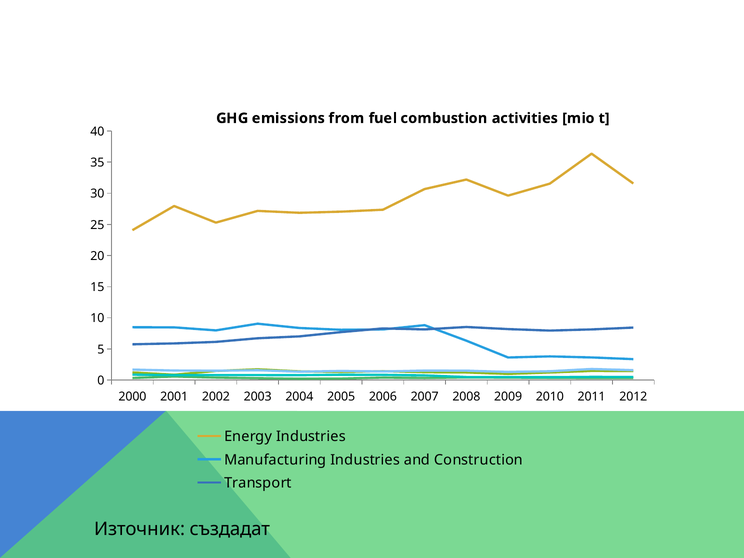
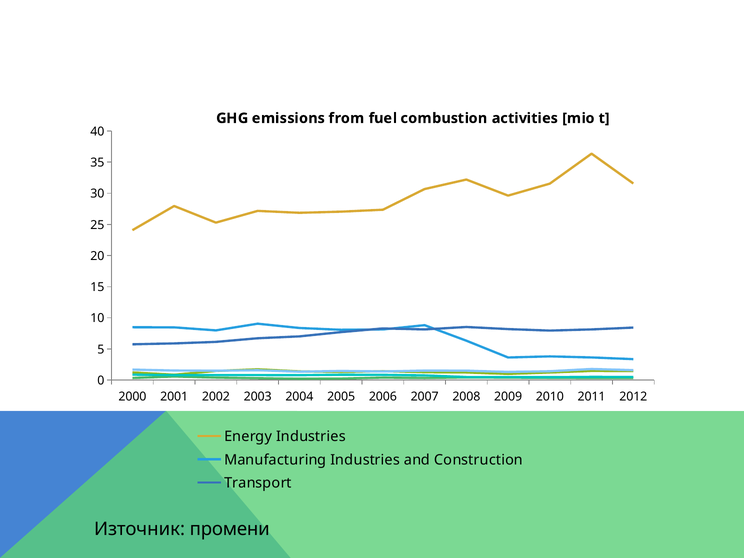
създадат: създадат -> промени (230, 529)
